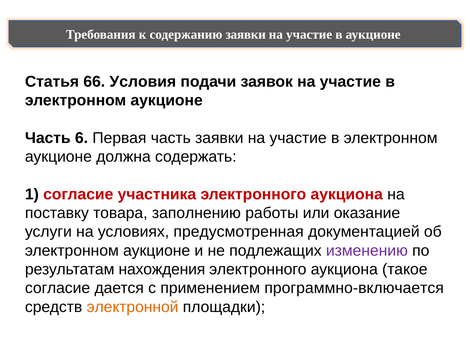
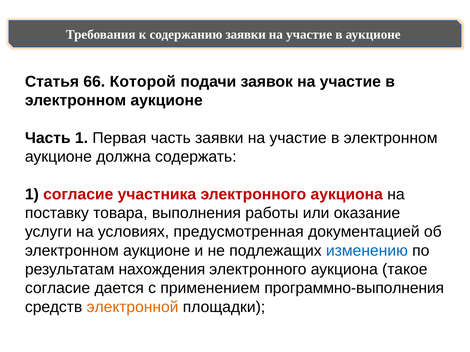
Условия: Условия -> Которой (143, 82)
Часть 6: 6 -> 1 (81, 138)
заполнению: заполнению -> выполнения (196, 213)
изменению colour: purple -> blue (367, 251)
программно-включается: программно-включается -> программно-выполнения (354, 289)
